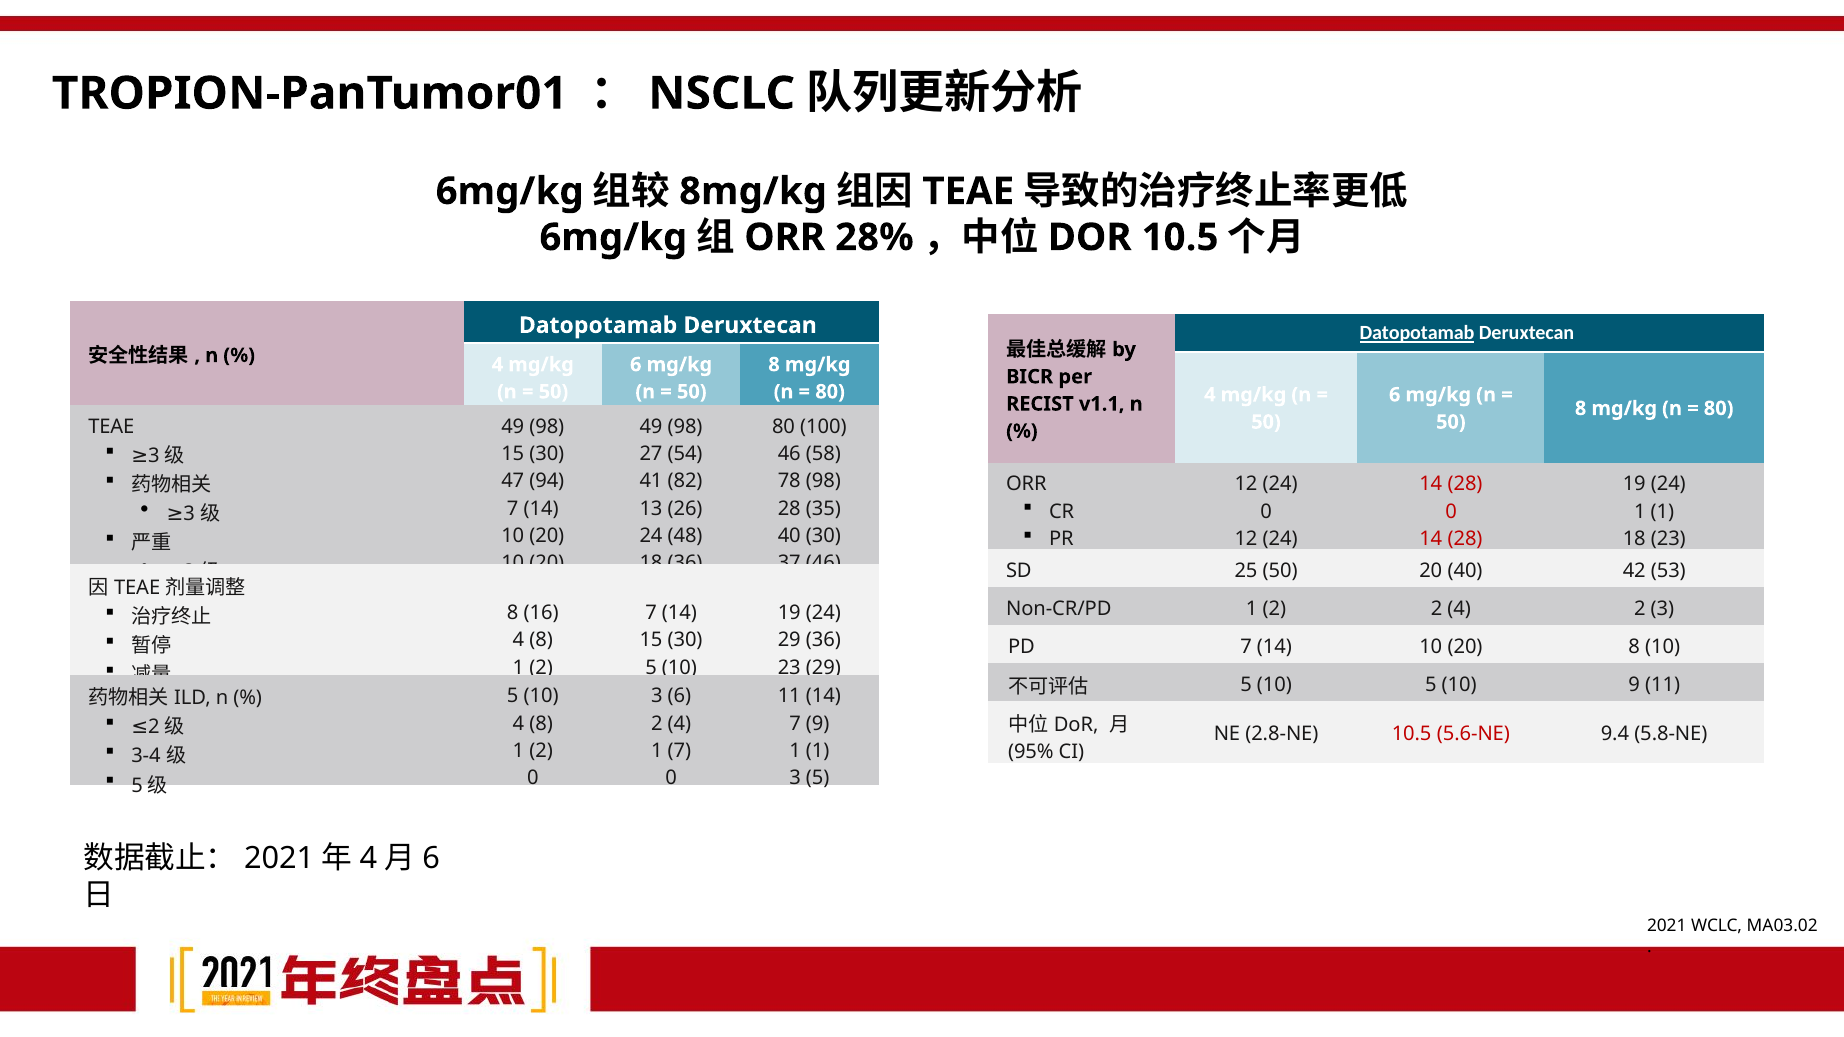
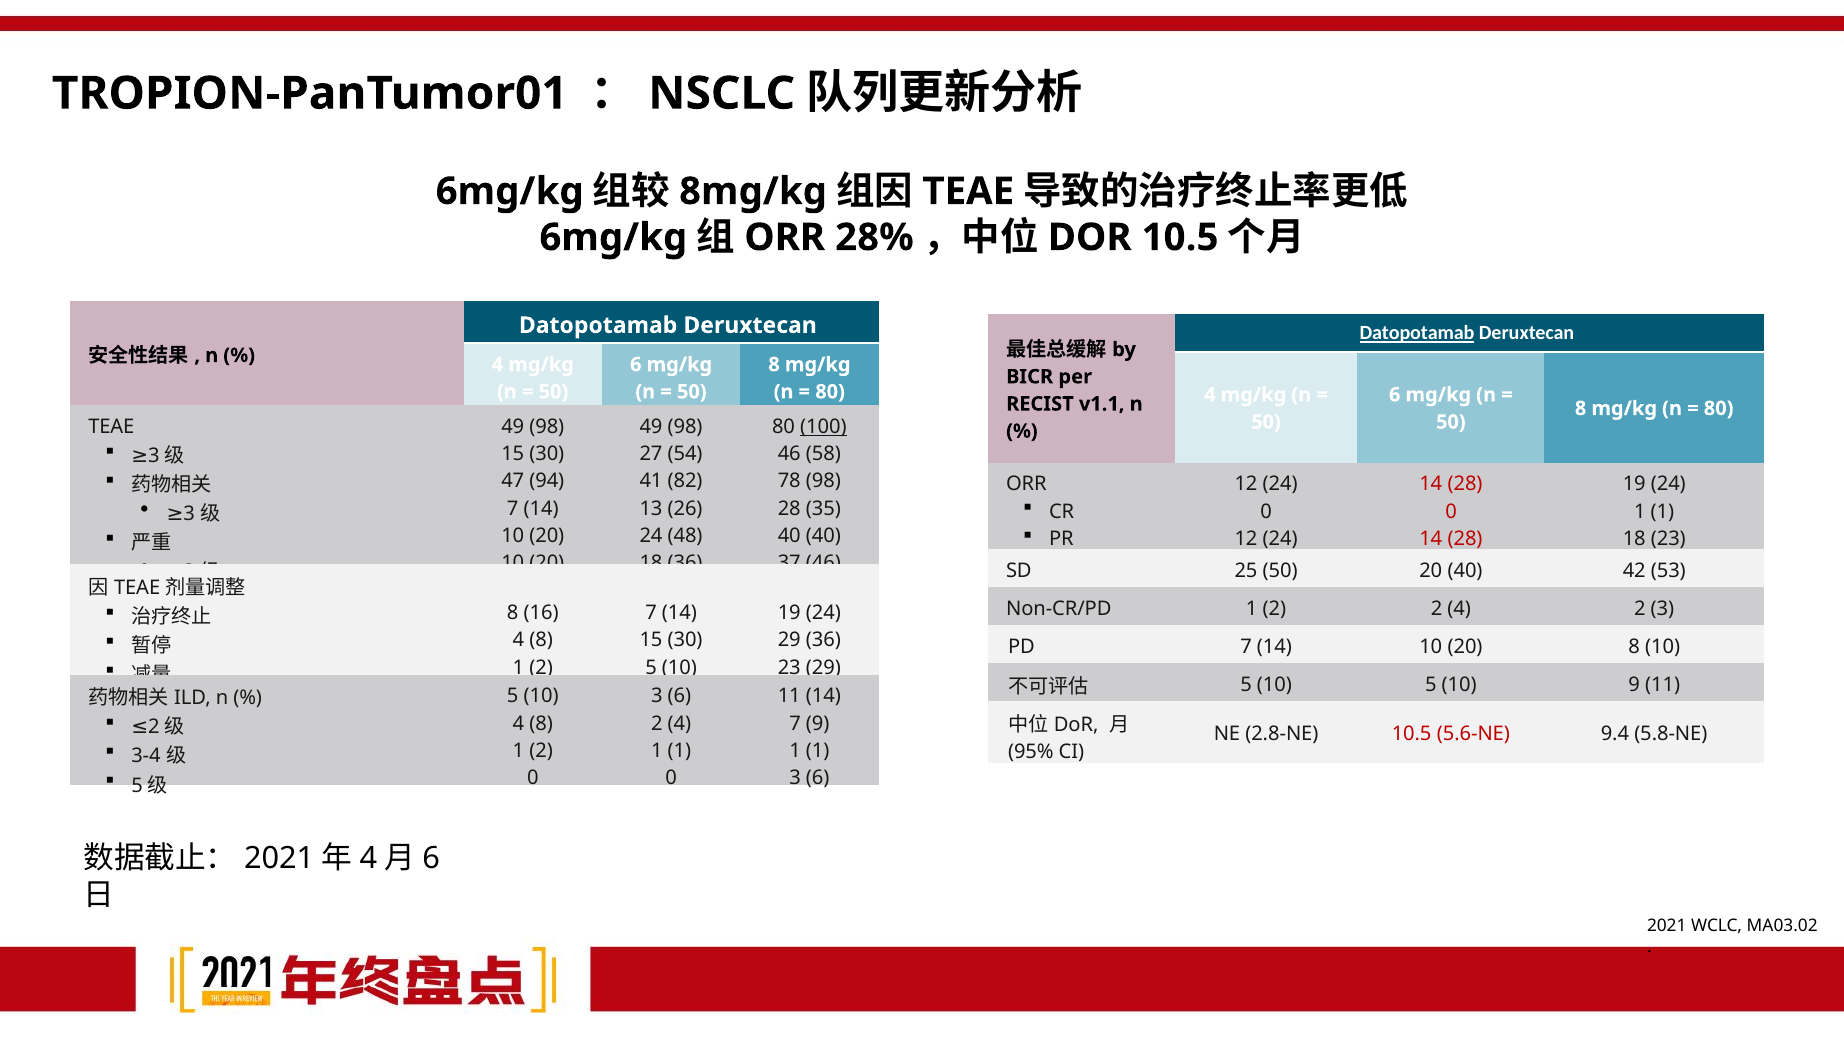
100 underline: none -> present (823, 427)
40 30: 30 -> 40 (823, 536)
7: 7 -> 1 (679, 751)
5: 5 -> 6 (818, 778)
